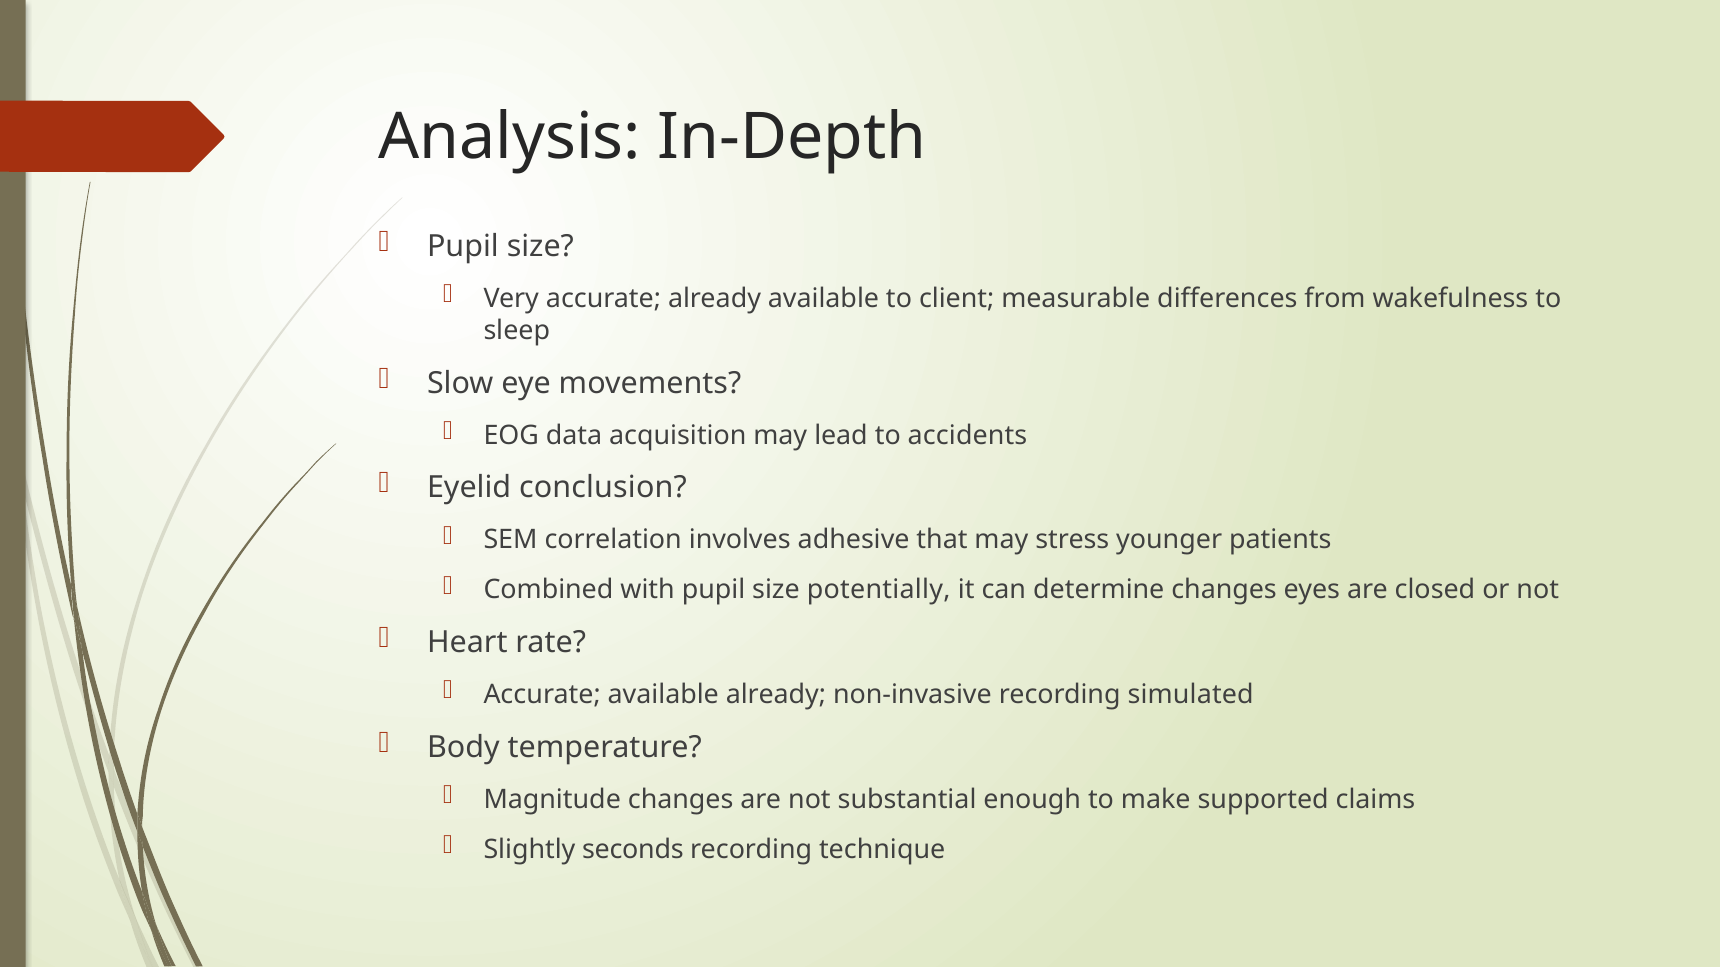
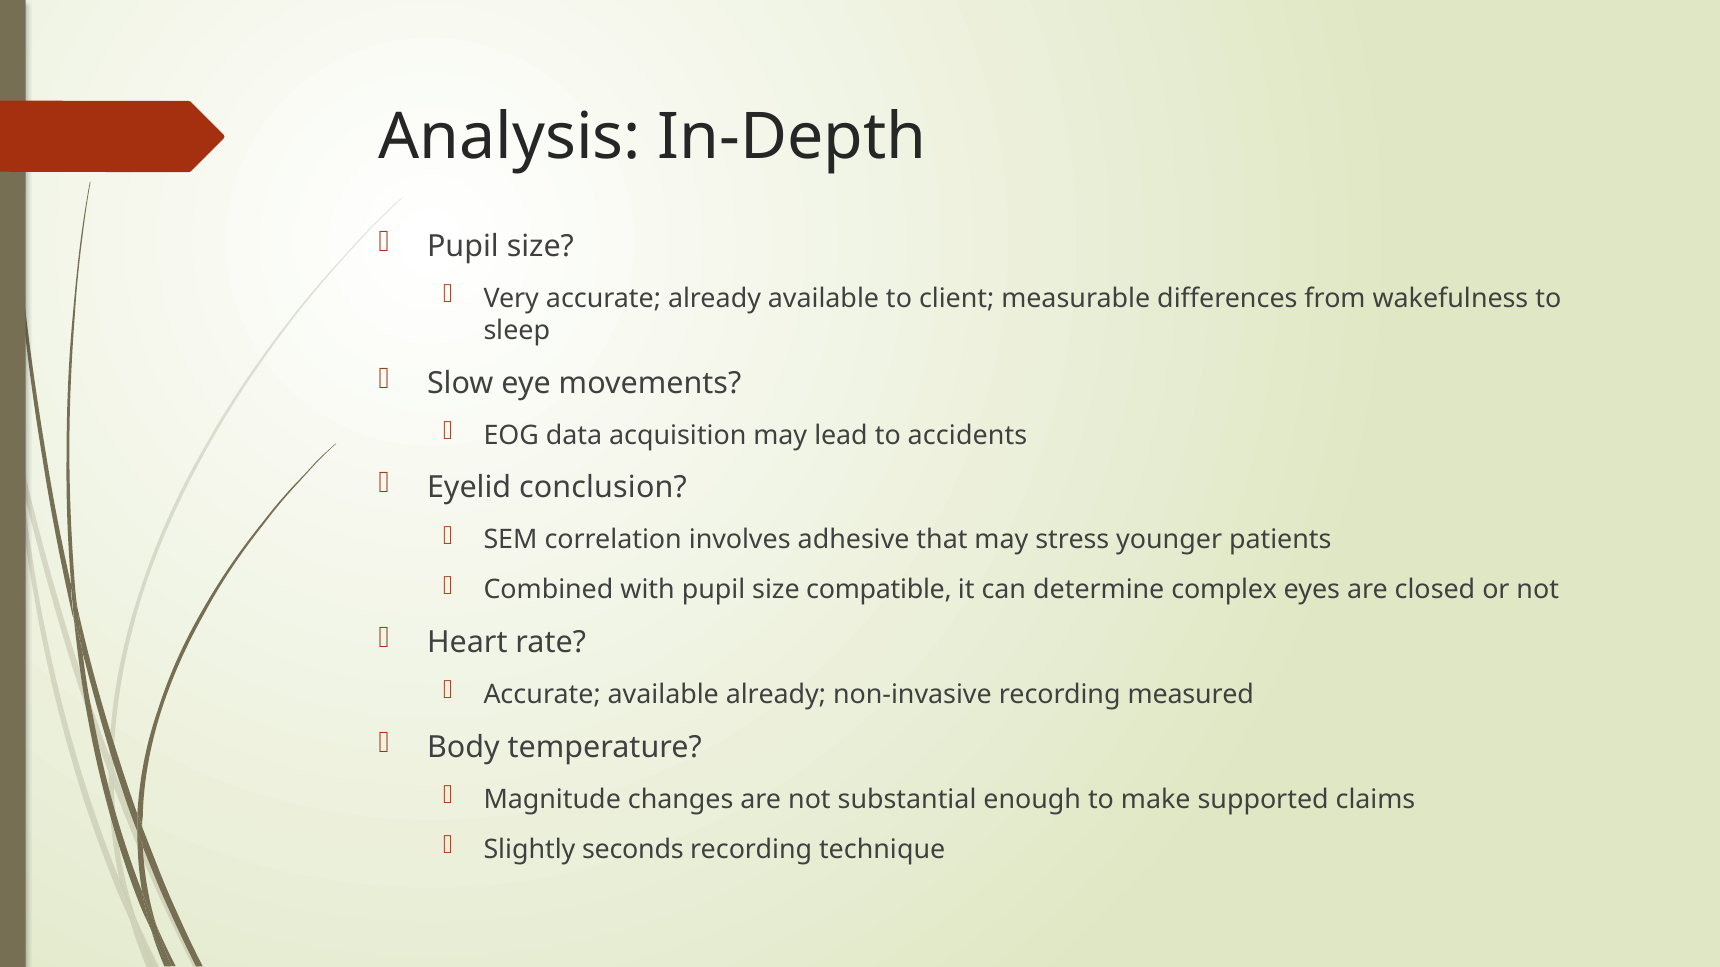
potentially: potentially -> compatible (879, 590)
determine changes: changes -> complex (1224, 590)
simulated: simulated -> measured (1191, 695)
